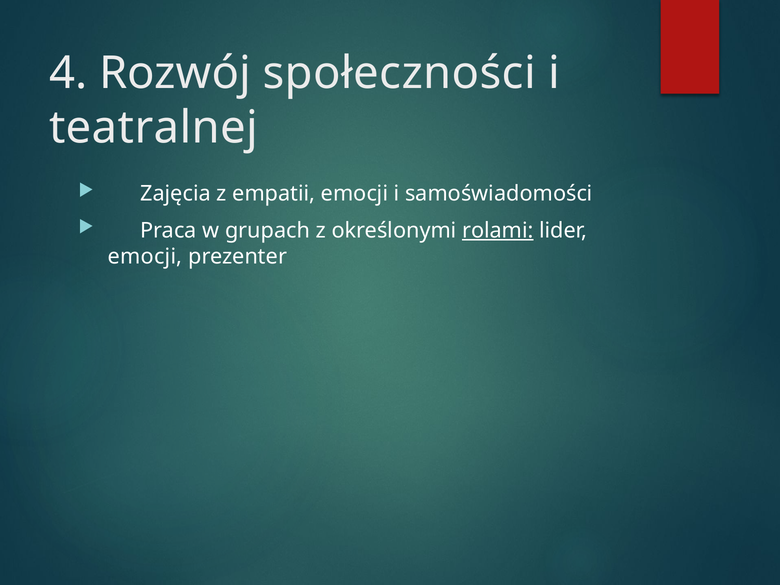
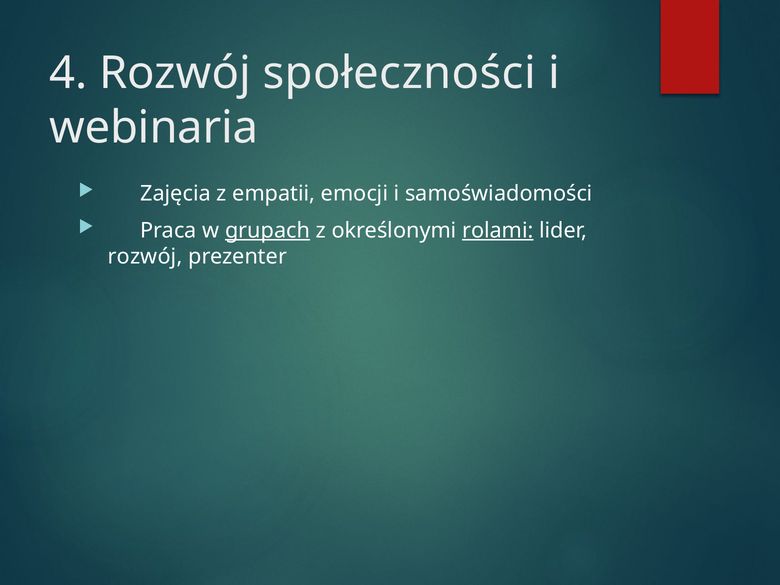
teatralnej: teatralnej -> webinaria (154, 128)
grupach underline: none -> present (268, 230)
emocji: emocji -> rozwój (145, 256)
